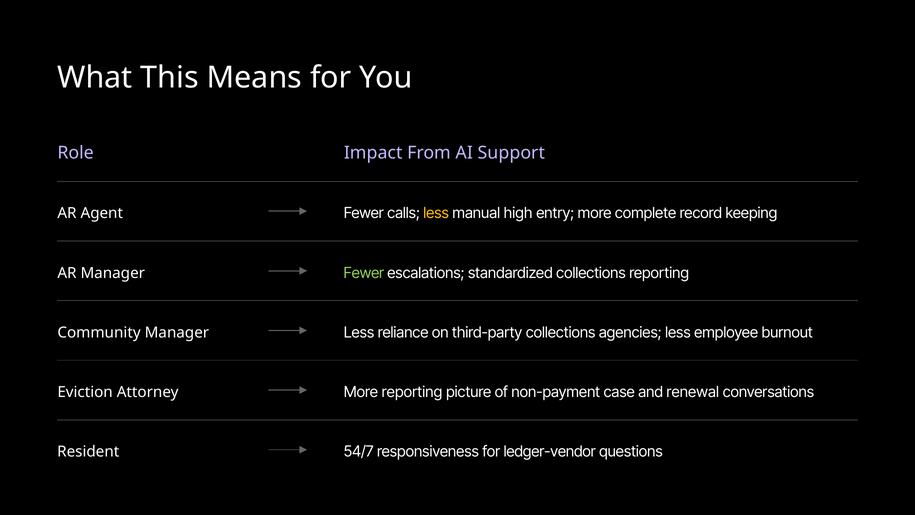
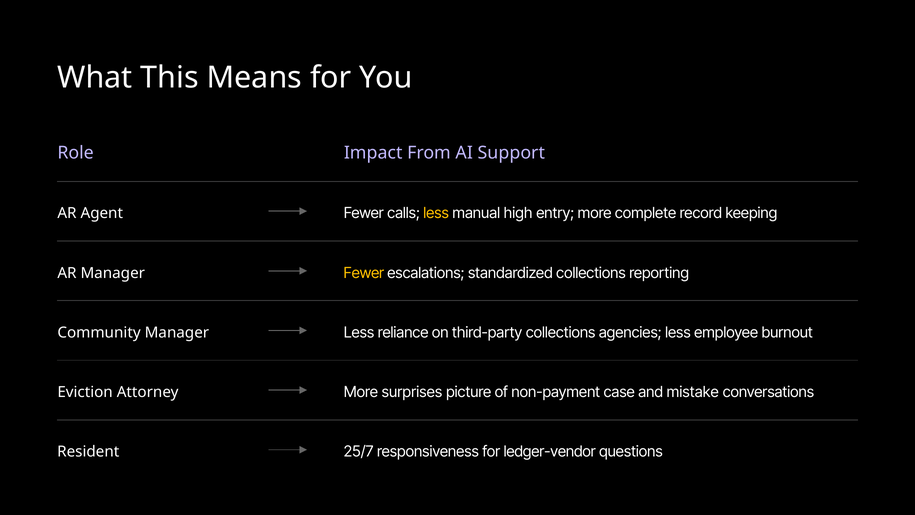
Fewer colour: light green -> yellow (364, 273)
More reporting: reporting -> surprises (412, 392)
renewal: renewal -> mistake (693, 392)
54/7: 54/7 -> 25/7 (359, 452)
